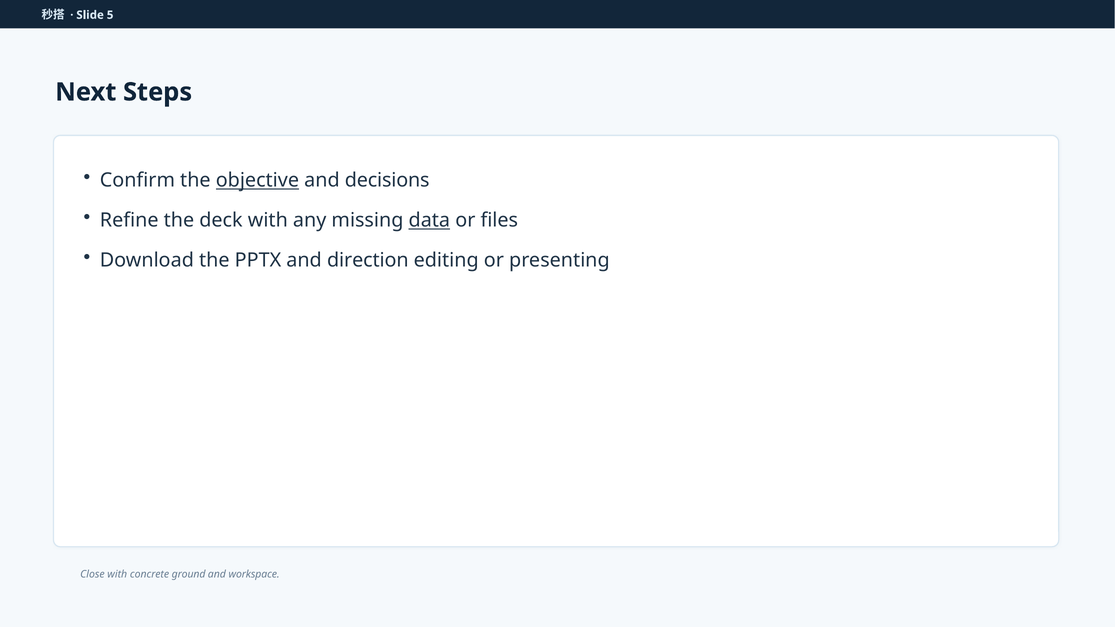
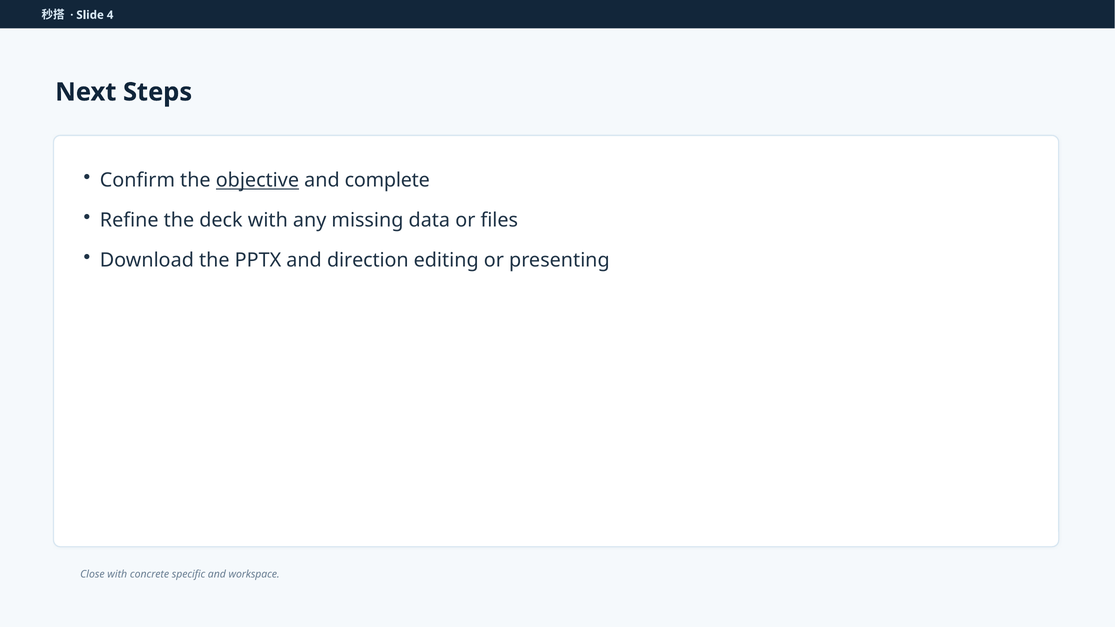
5: 5 -> 4 (110, 15)
decisions: decisions -> complete (387, 180)
data underline: present -> none (429, 220)
ground: ground -> specific (189, 574)
